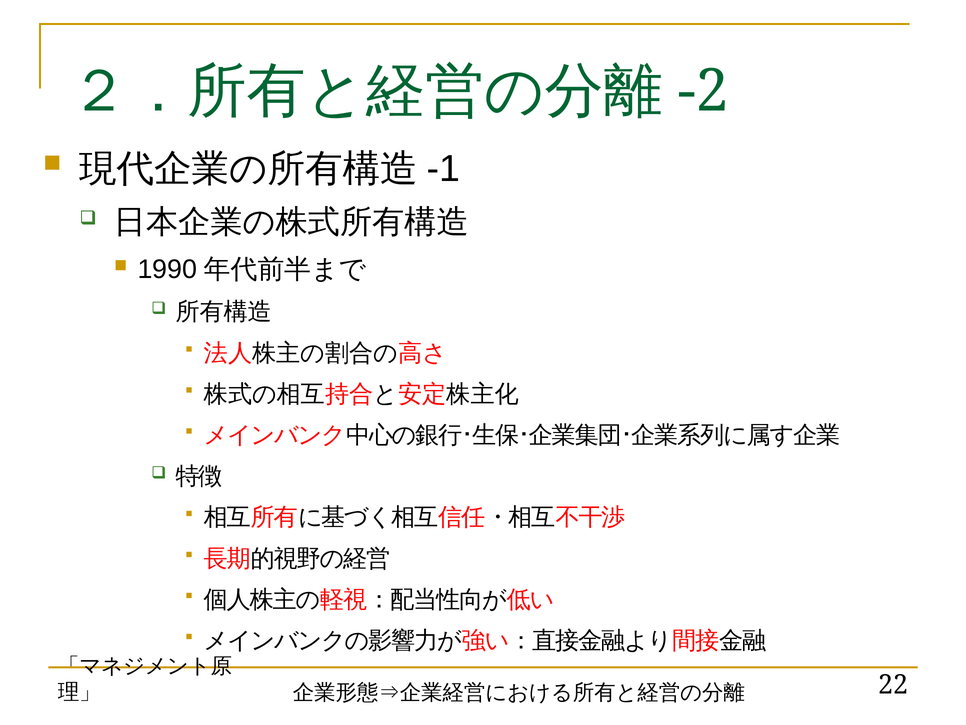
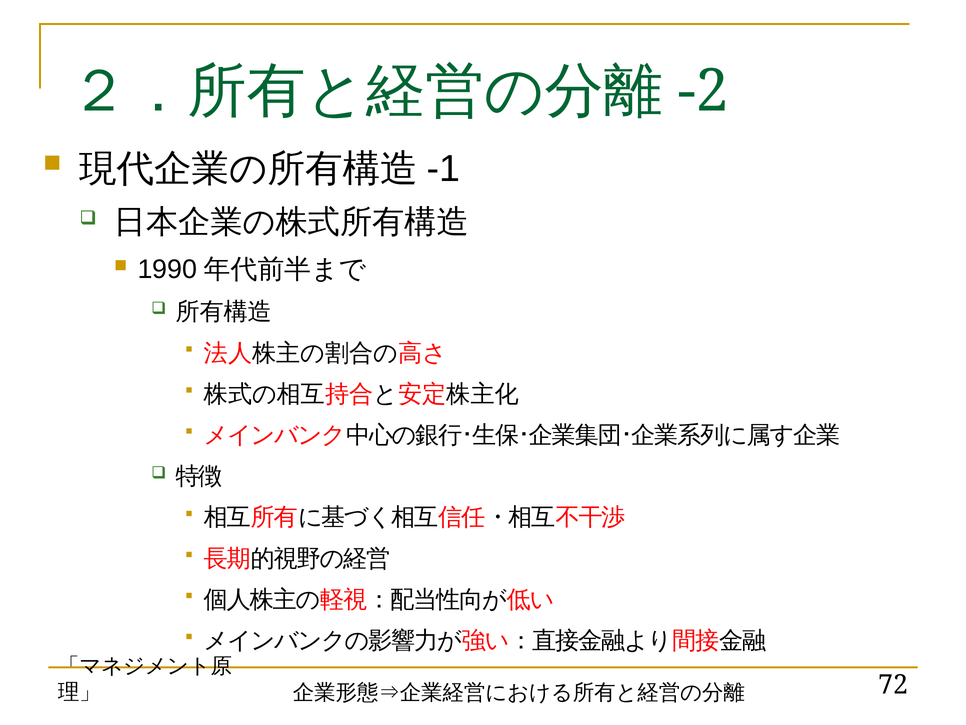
22: 22 -> 72 (893, 684)
